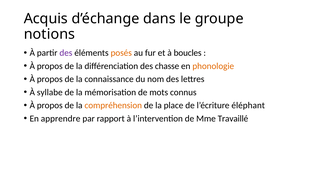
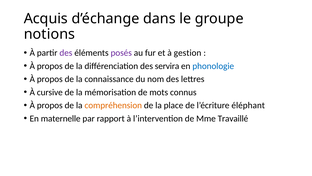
posés colour: orange -> purple (121, 53)
boucles: boucles -> gestion (188, 53)
chasse: chasse -> servira (167, 66)
phonologie colour: orange -> blue (213, 66)
syllabe: syllabe -> cursive (50, 92)
apprendre: apprendre -> maternelle (61, 118)
